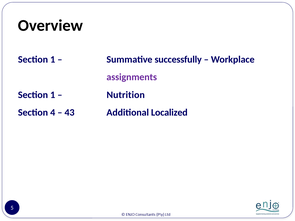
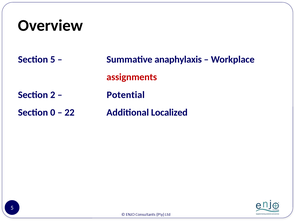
1: 1 -> 5 (53, 60)
successfully: successfully -> anaphylaxis (178, 60)
assignments colour: purple -> red (132, 77)
1: 1 -> 2 (53, 95)
Nutrition: Nutrition -> Potential (126, 95)
4: 4 -> 0 (53, 113)
43: 43 -> 22 (70, 113)
